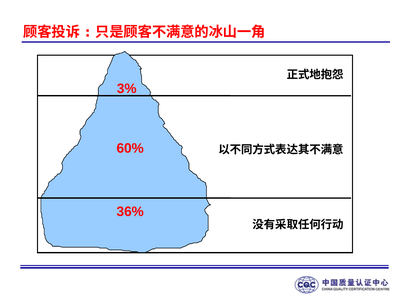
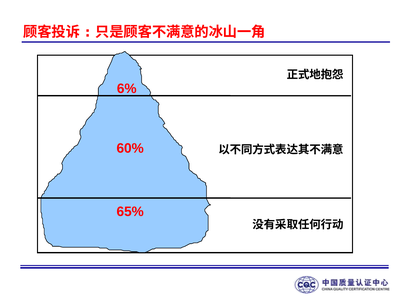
3%: 3% -> 6% (127, 89)
36%: 36% -> 65% (130, 211)
